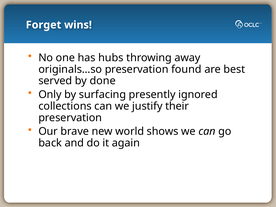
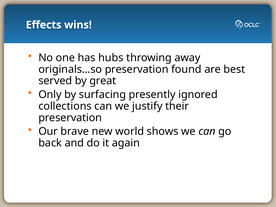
Forget: Forget -> Effects (44, 25)
done: done -> great (103, 81)
